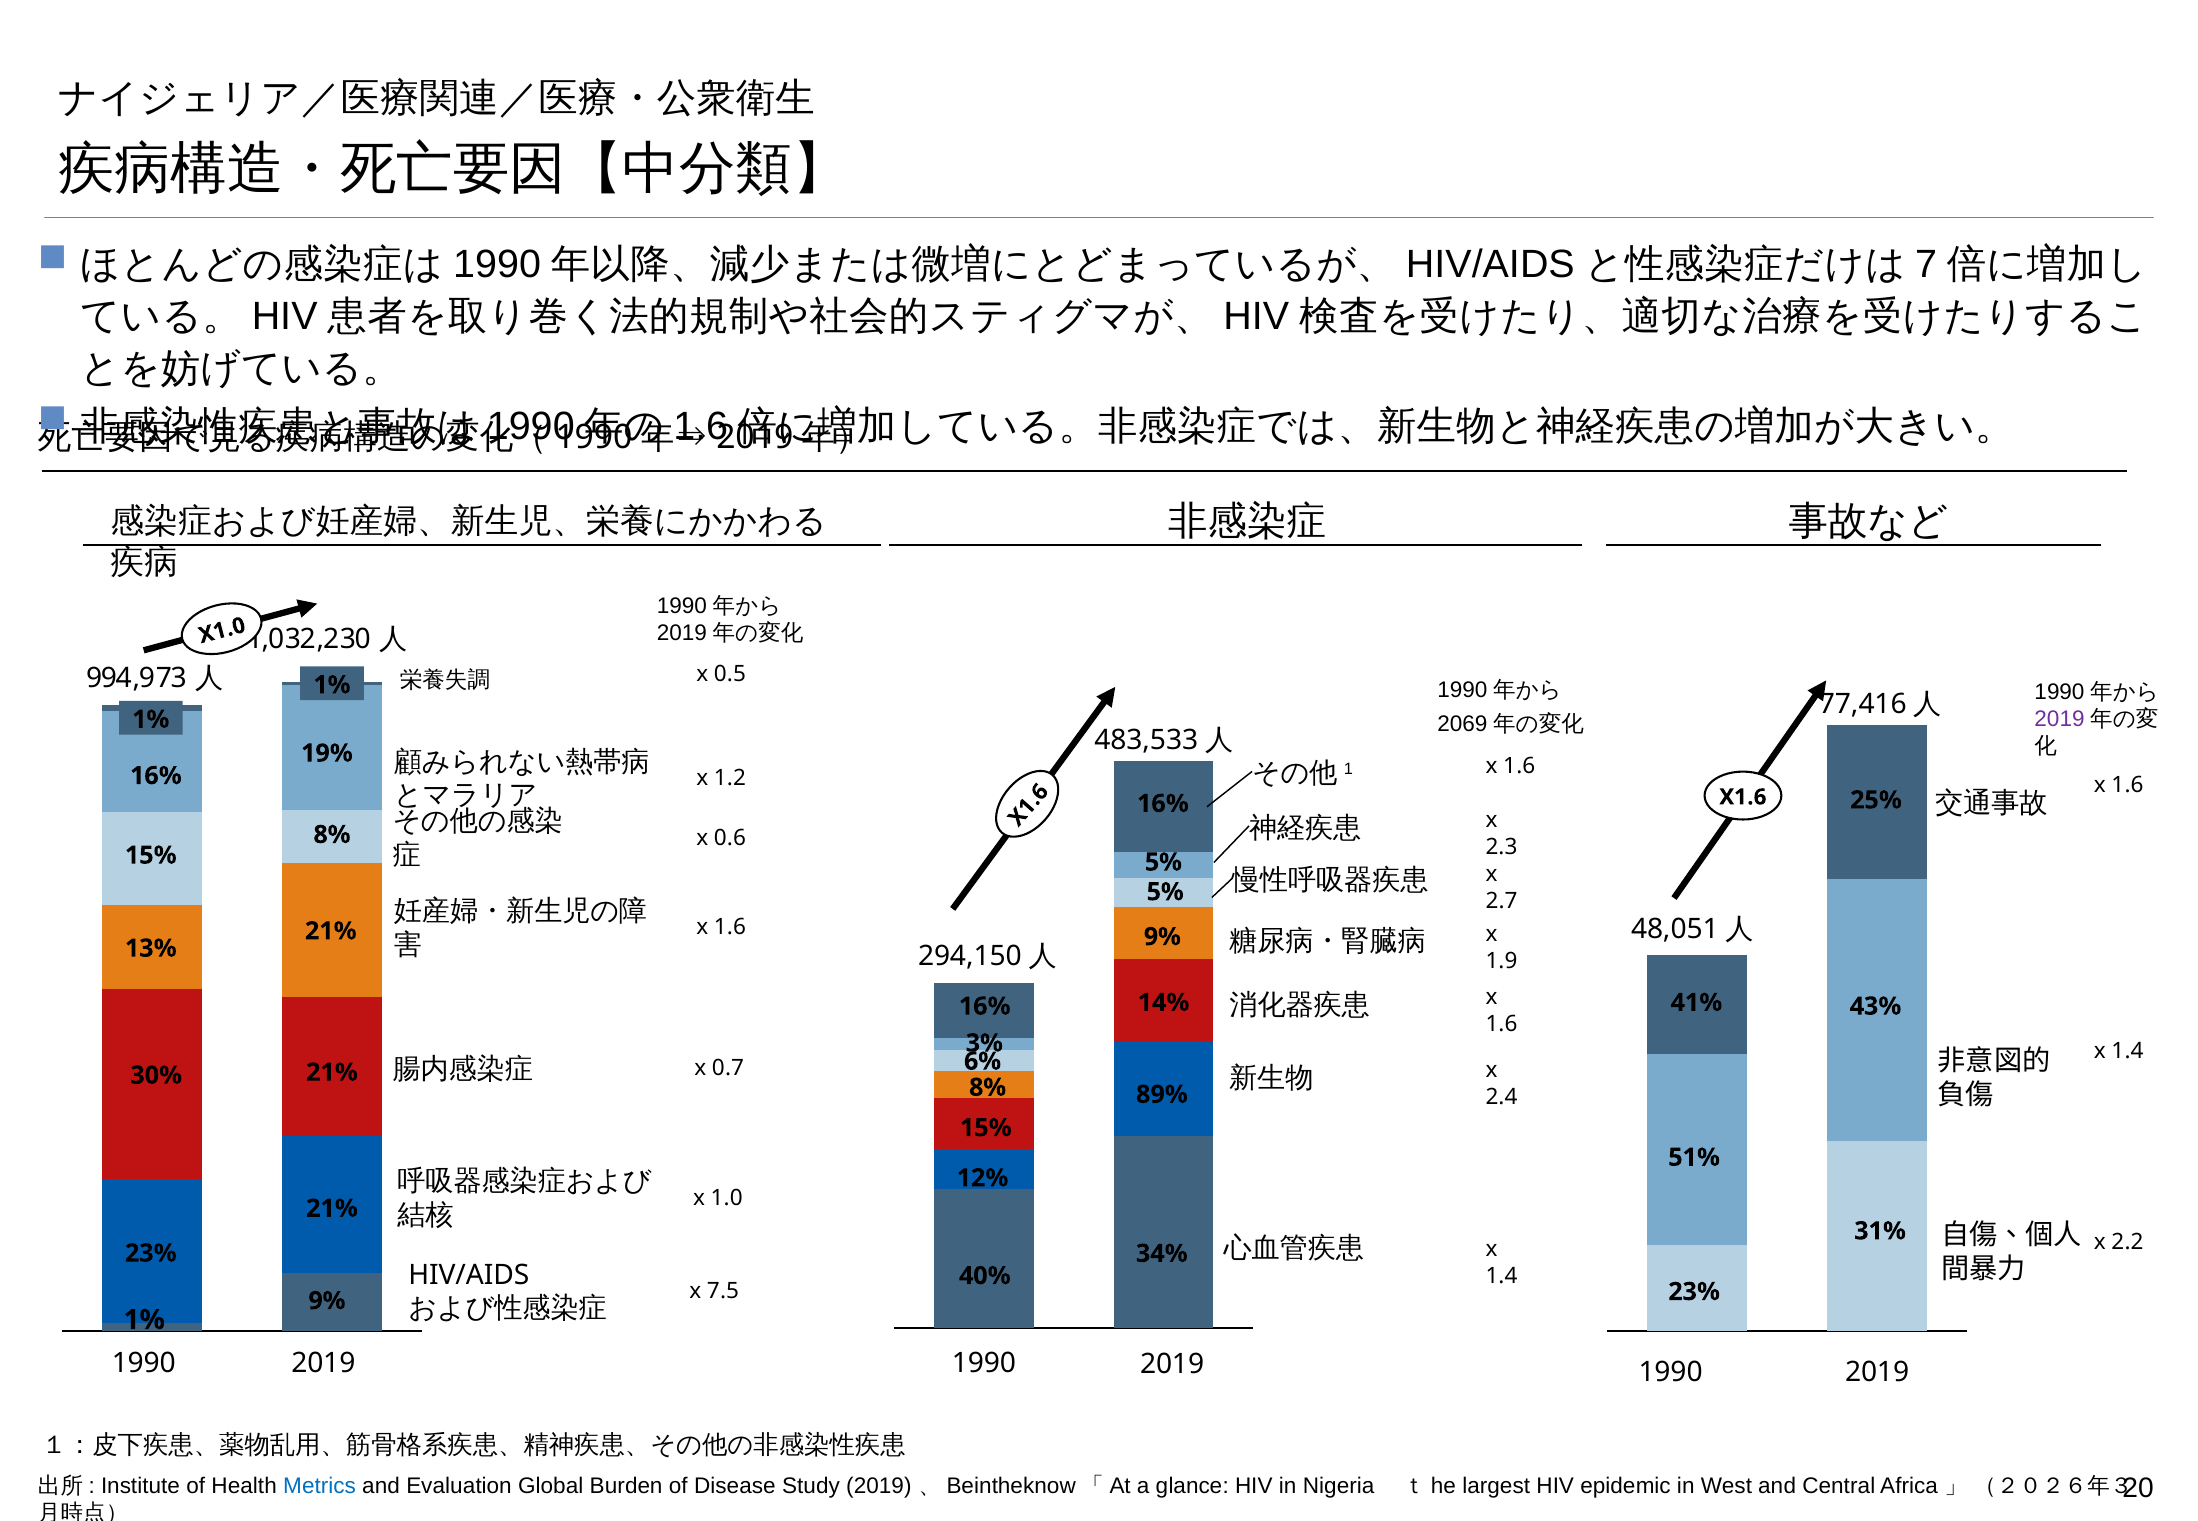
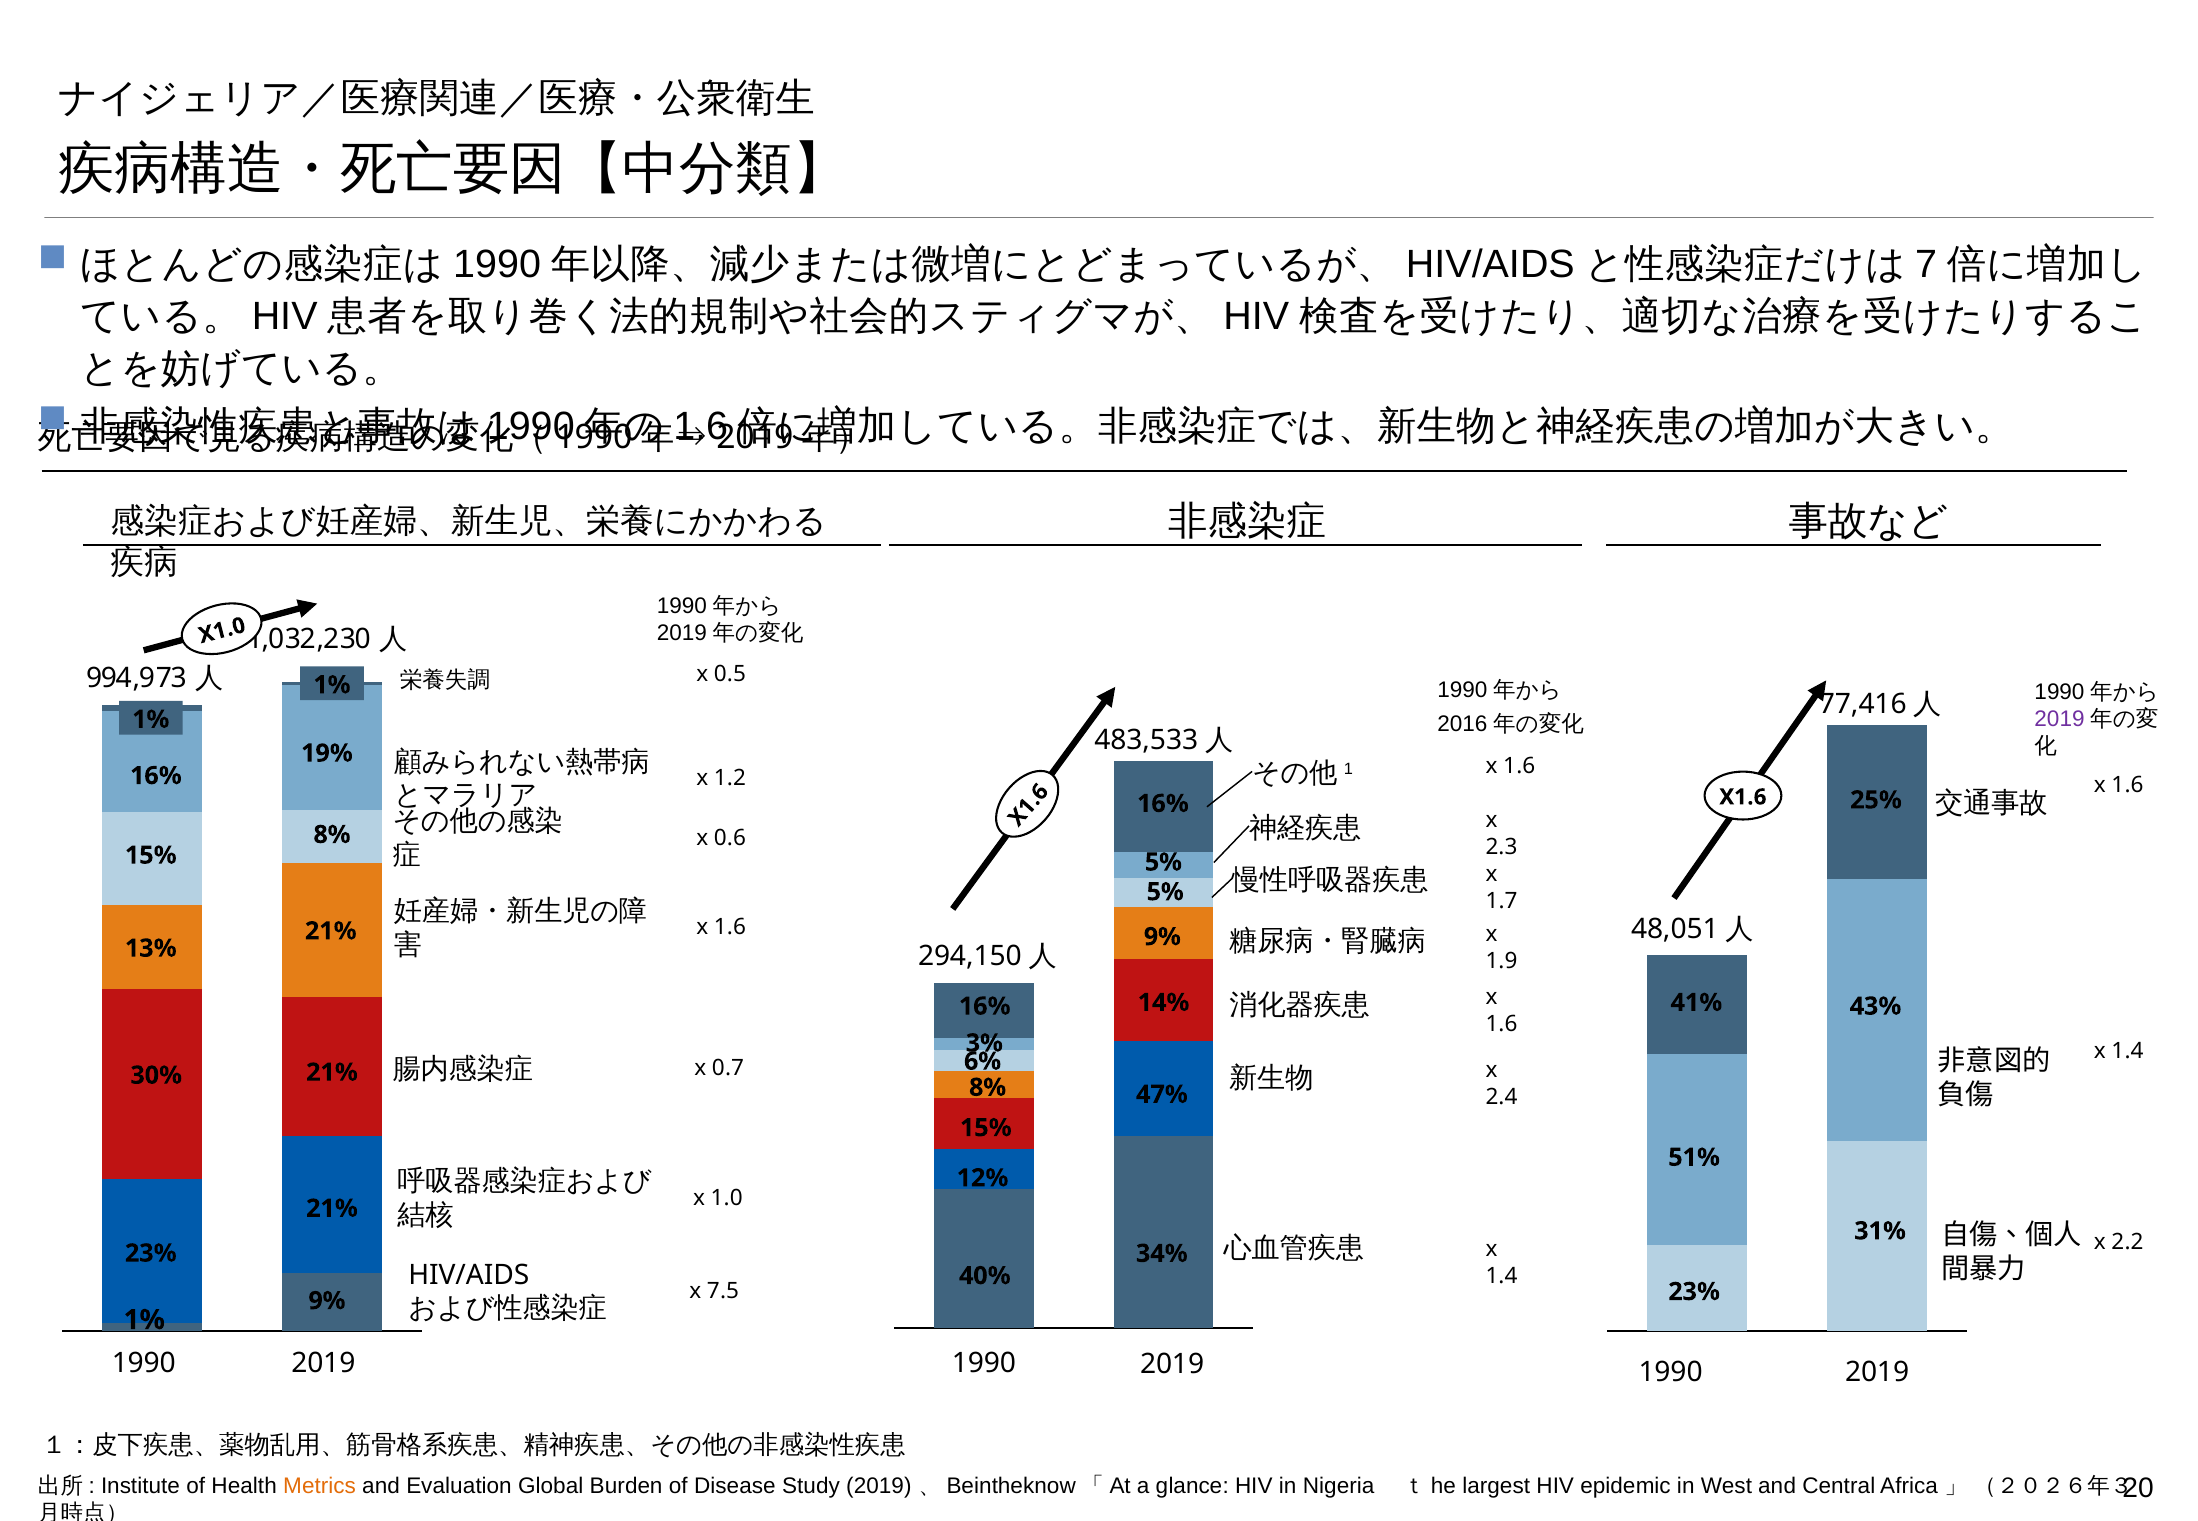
2069: 2069 -> 2016 (1462, 724)
2.7: 2.7 -> 1.7 (1502, 902)
89%: 89% -> 47% (1162, 1095)
Metrics colour: blue -> orange (320, 1486)
